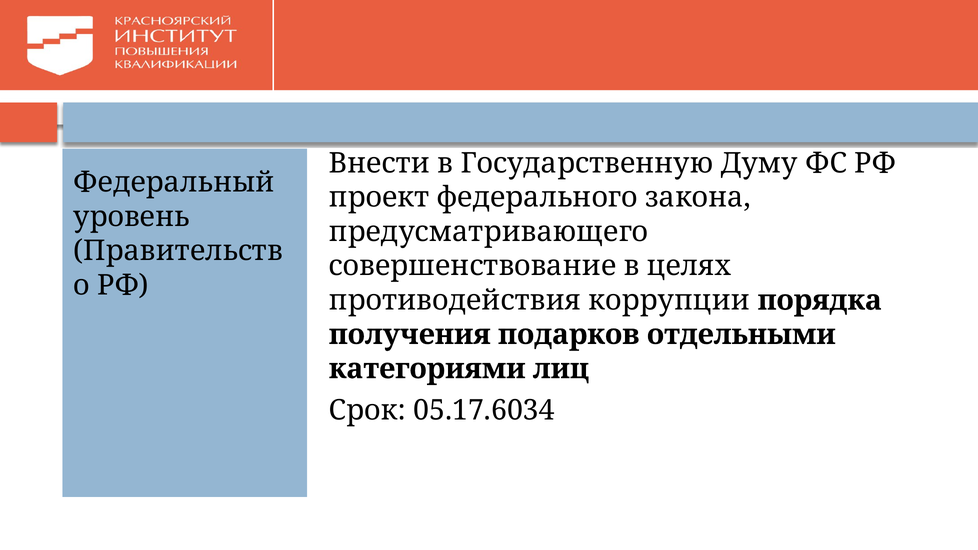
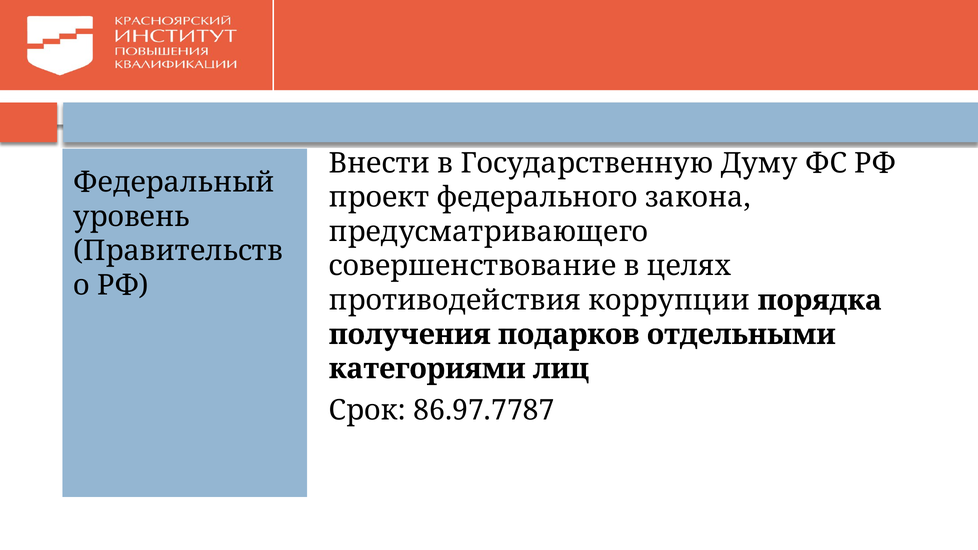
05.17.6034: 05.17.6034 -> 86.97.7787 (484, 410)
